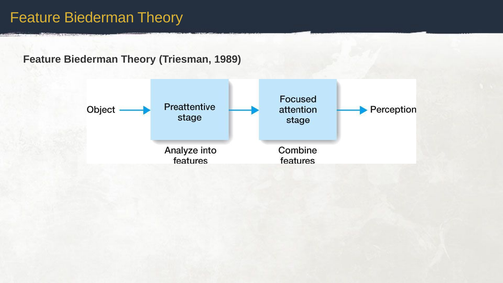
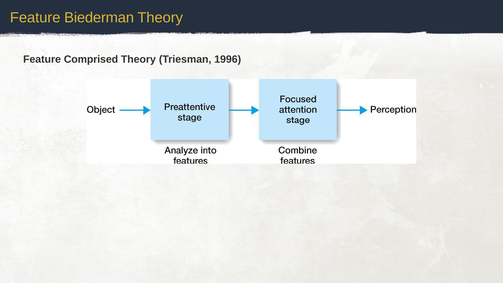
Biederman: Biederman -> Comprised (91, 59)
1989: 1989 -> 1996 (228, 59)
